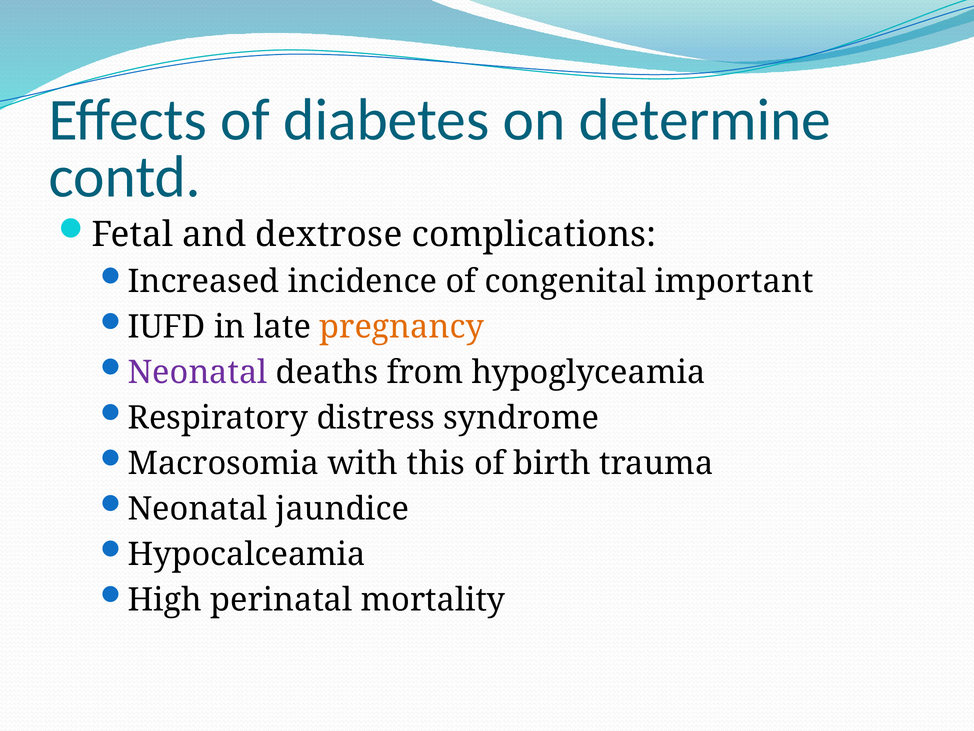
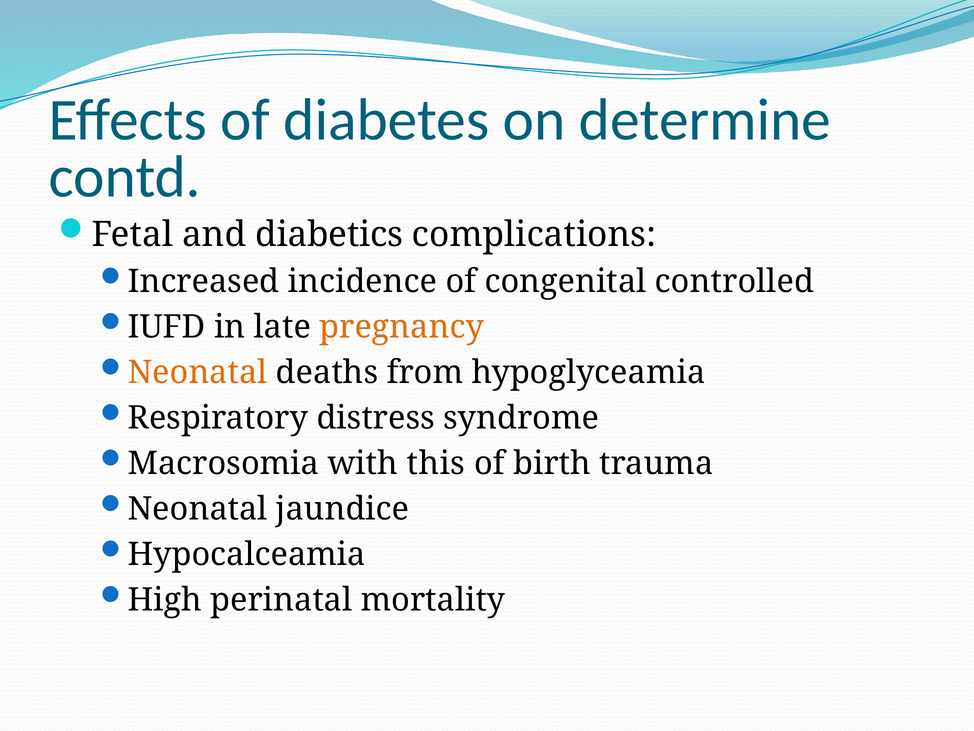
dextrose: dextrose -> diabetics (329, 235)
important: important -> controlled (734, 281)
Neonatal colour: purple -> orange (198, 372)
